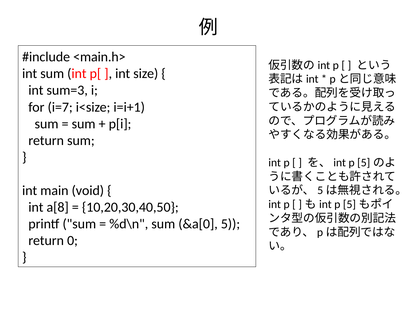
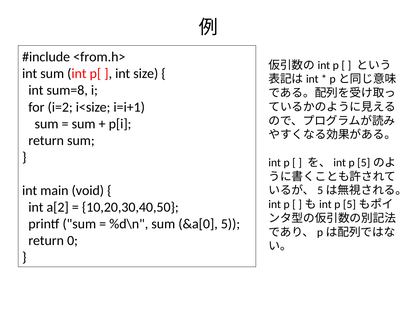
<main.h>: <main.h> -> <from.h> (99, 57)
sum=3: sum=3 -> sum=8 (67, 90)
i=7: i=7 -> i=2 (60, 107)
a[8: a[8 -> a[2 (58, 207)
